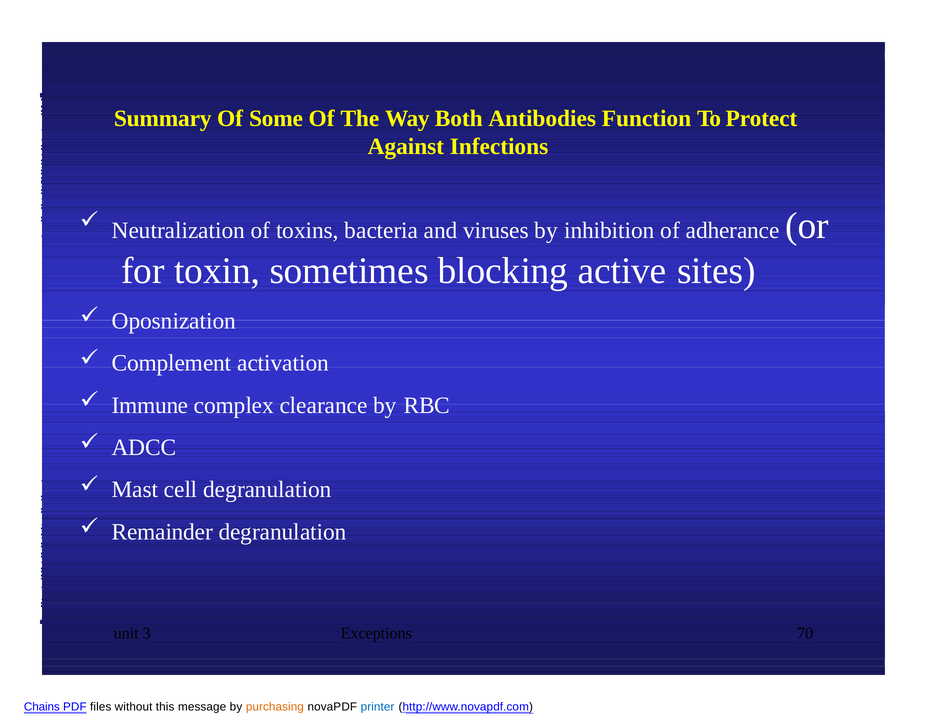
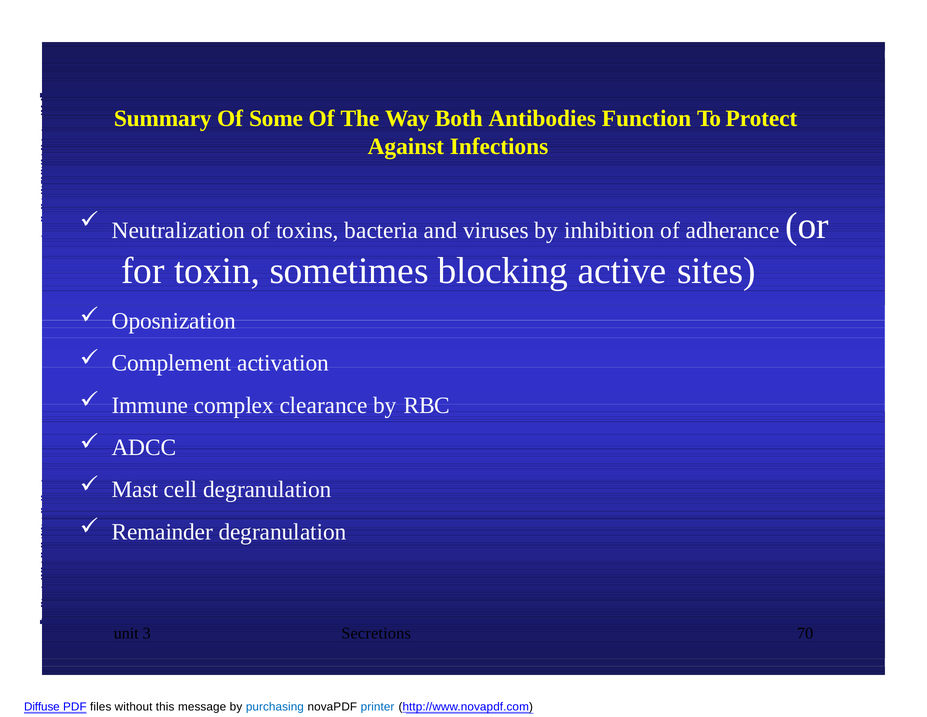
Exceptions: Exceptions -> Secretions (376, 633)
Chains: Chains -> Diffuse (42, 706)
purchasing colour: orange -> blue (275, 706)
